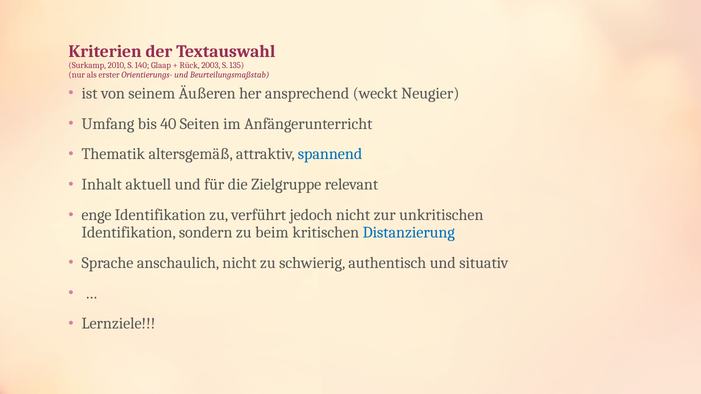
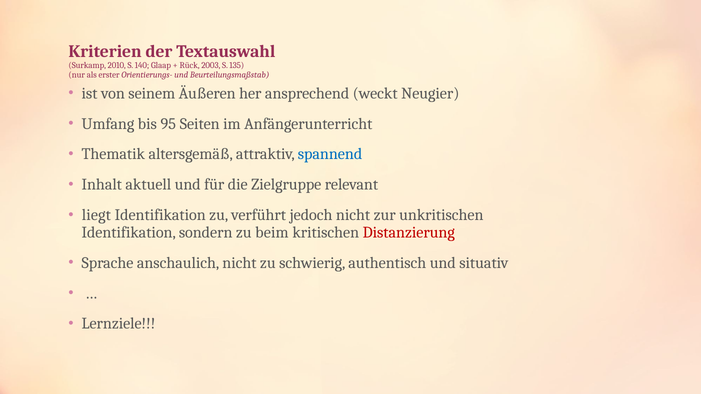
40: 40 -> 95 (168, 124)
enge: enge -> liegt (96, 215)
Distanzierung colour: blue -> red (409, 233)
